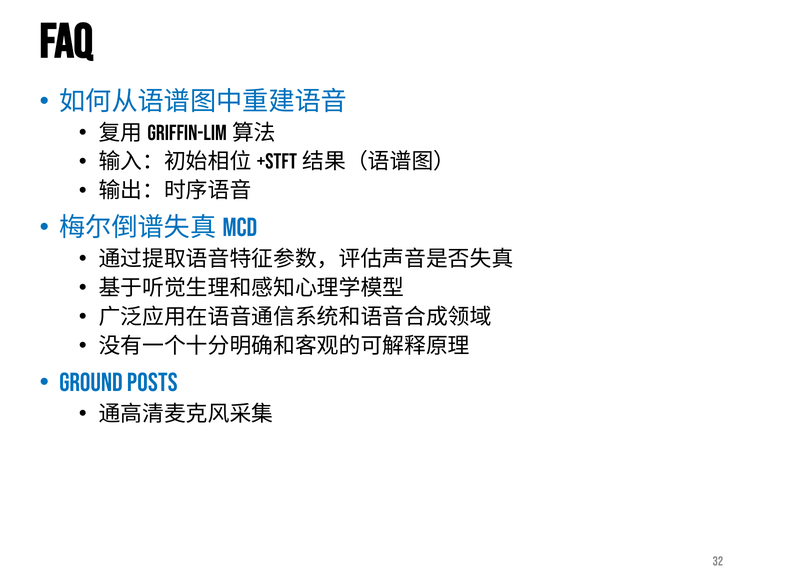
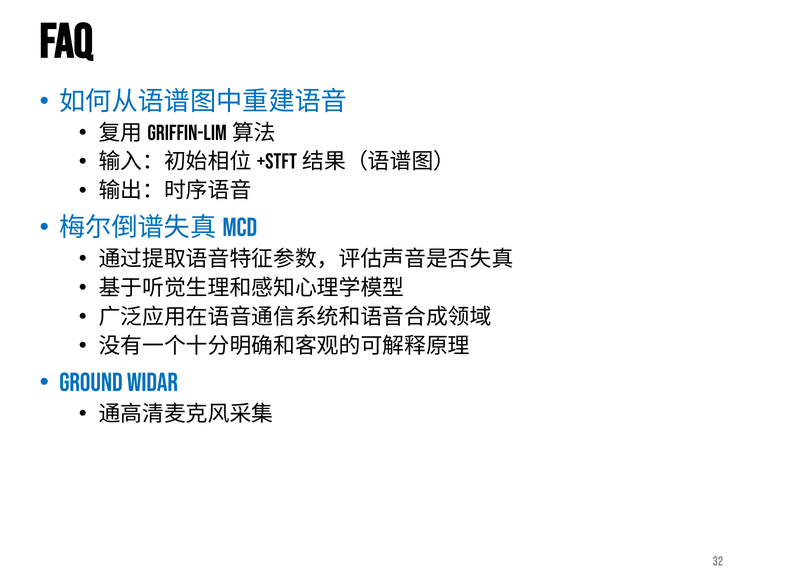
Posts: Posts -> Widar (152, 383)
